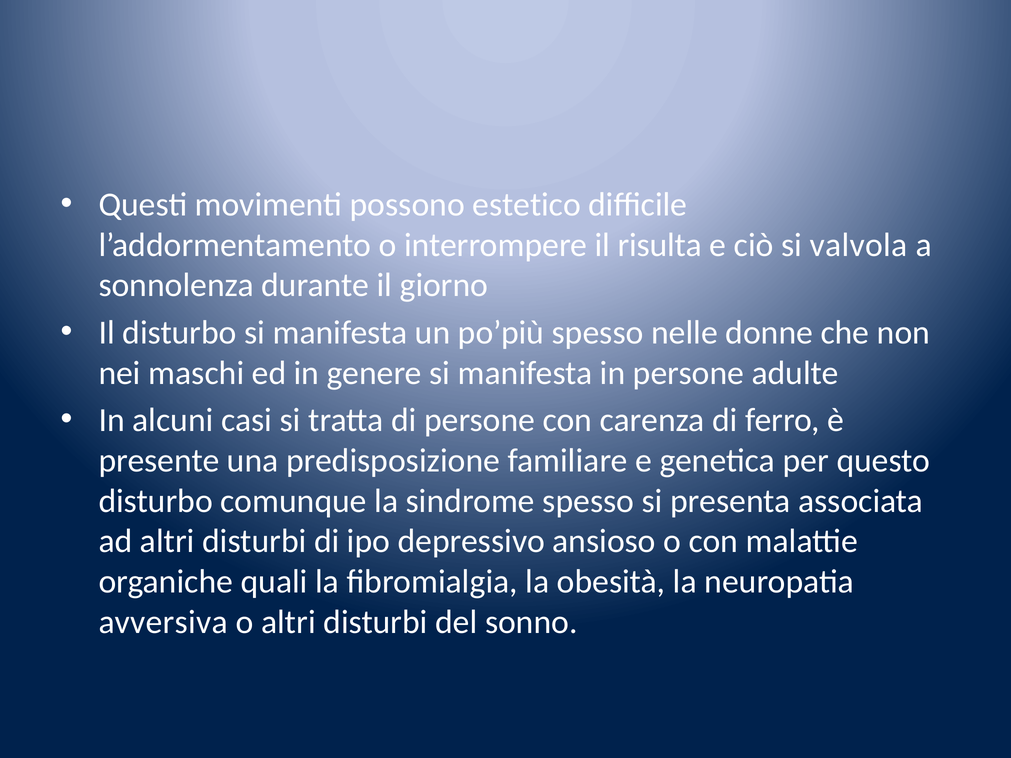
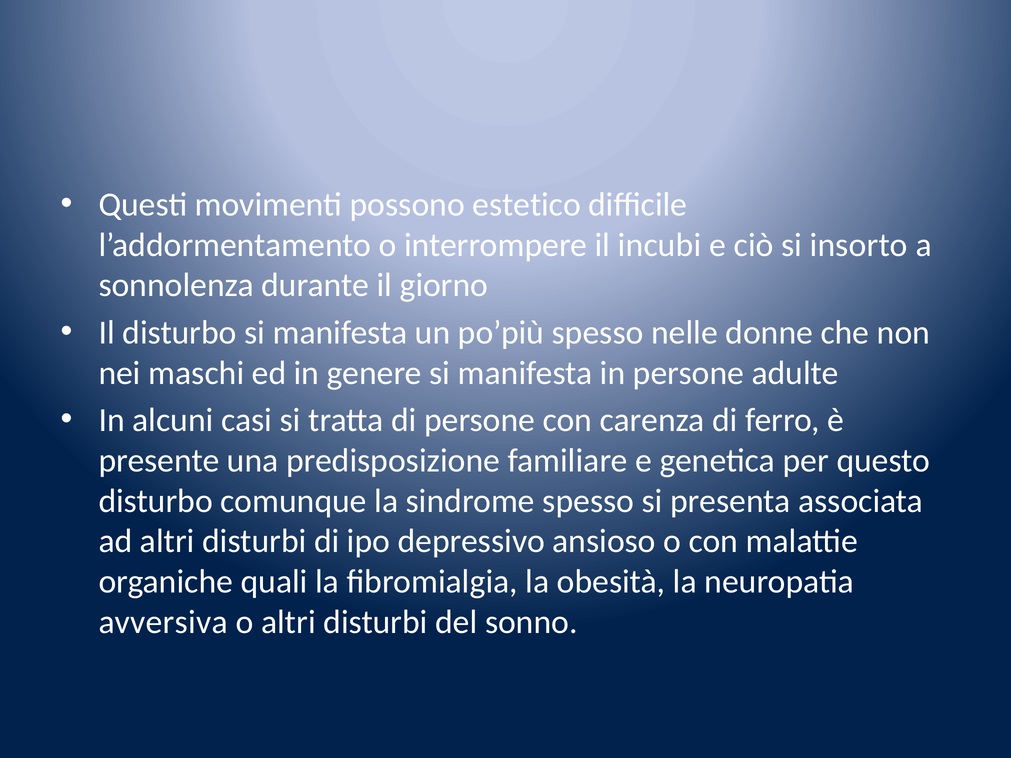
risulta: risulta -> incubi (660, 245)
valvola: valvola -> insorto (859, 245)
